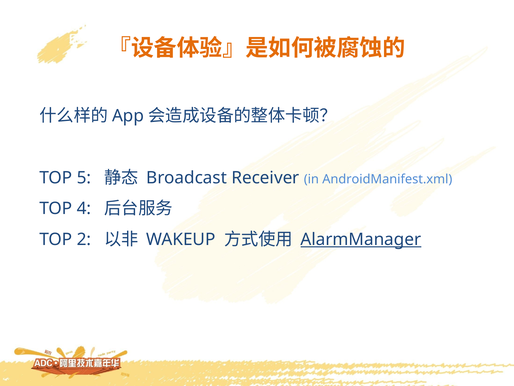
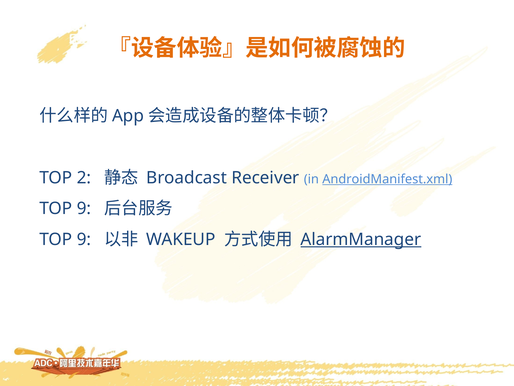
5: 5 -> 2 (84, 178)
AndroidManifest.xml underline: none -> present (387, 179)
4: 4 -> 9 (84, 208)
2: 2 -> 9 (84, 239)
